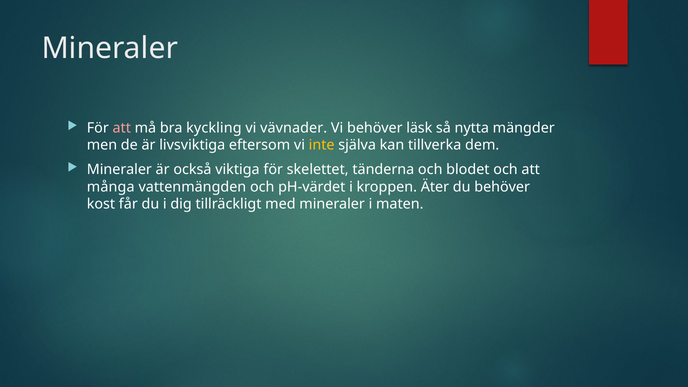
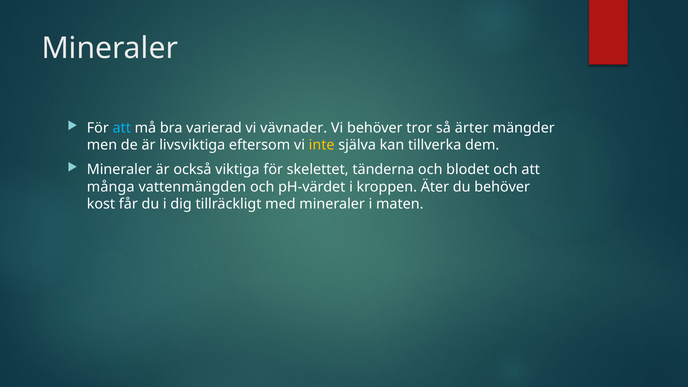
att colour: pink -> light blue (122, 128)
kyckling: kyckling -> varierad (214, 128)
läsk: läsk -> tror (419, 128)
nytta: nytta -> ärter (472, 128)
